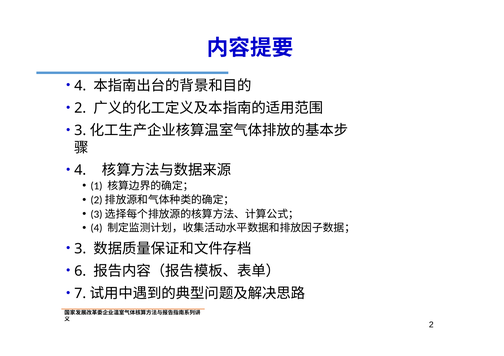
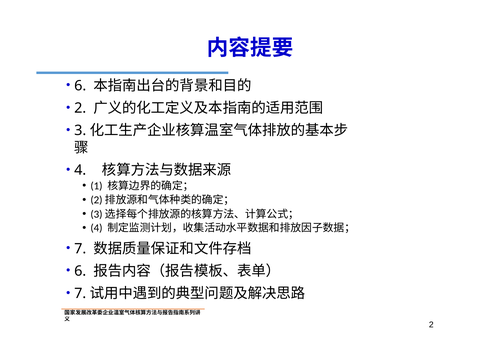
4: 4 -> 6 (80, 86)
3: 3 -> 7 (80, 249)
